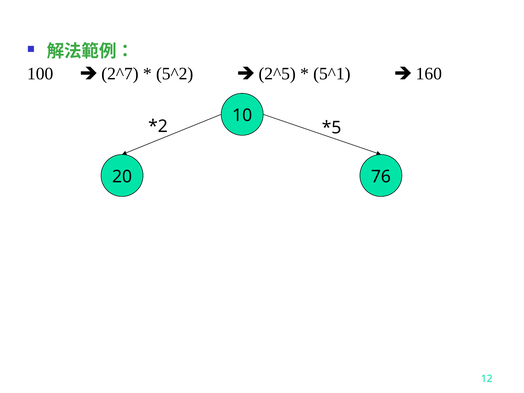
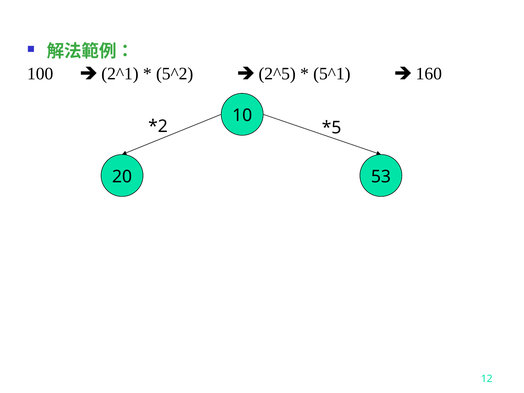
2^7: 2^7 -> 2^1 (120, 74)
76: 76 -> 53 (381, 177)
